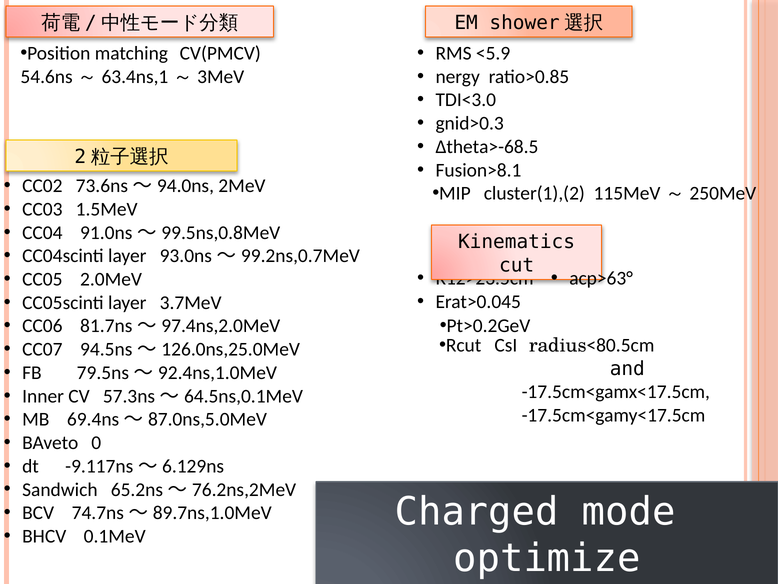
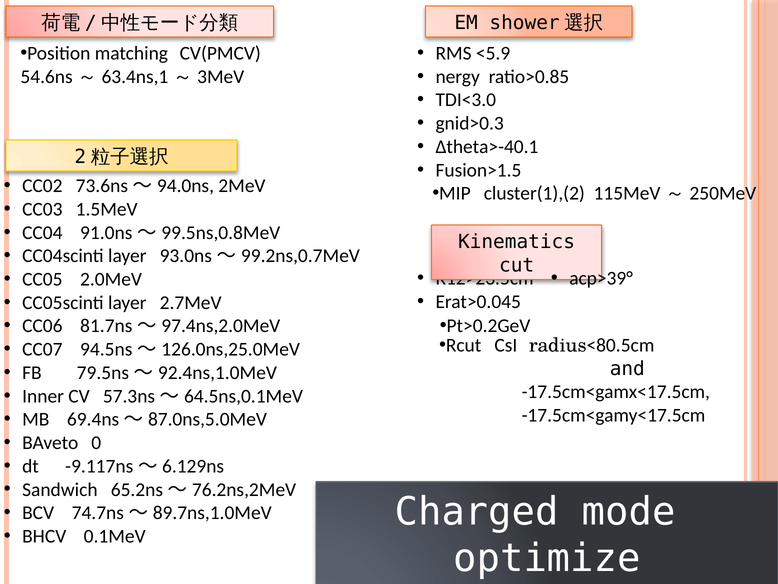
Δtheta>-68.5: Δtheta>-68.5 -> Δtheta>-40.1 (487, 147)
Fusion>8.1: Fusion>8.1 -> Fusion>1.5 (478, 170)
acp>63°: acp>63° -> acp>39° (601, 278)
3.7MeV: 3.7MeV -> 2.7MeV (191, 302)
